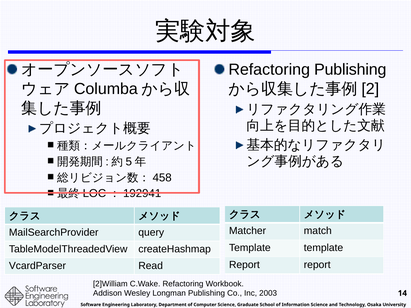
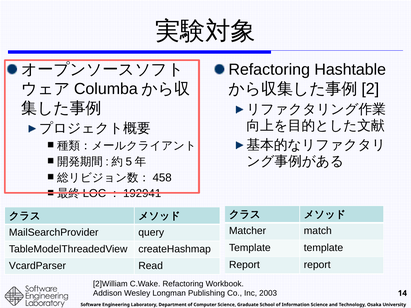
Refactoring Publishing: Publishing -> Hashtable (350, 70)
